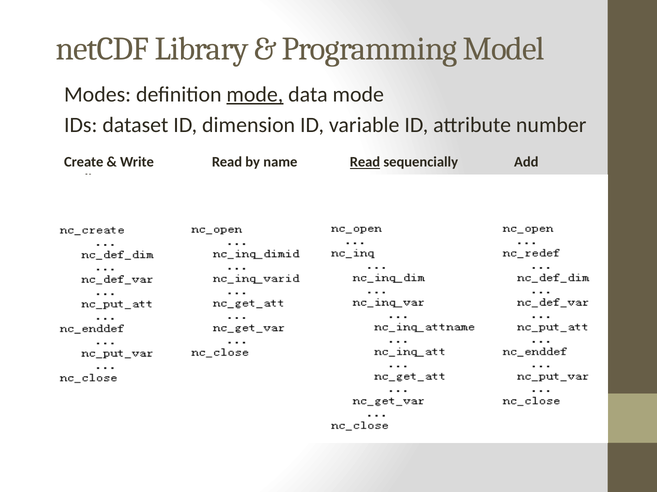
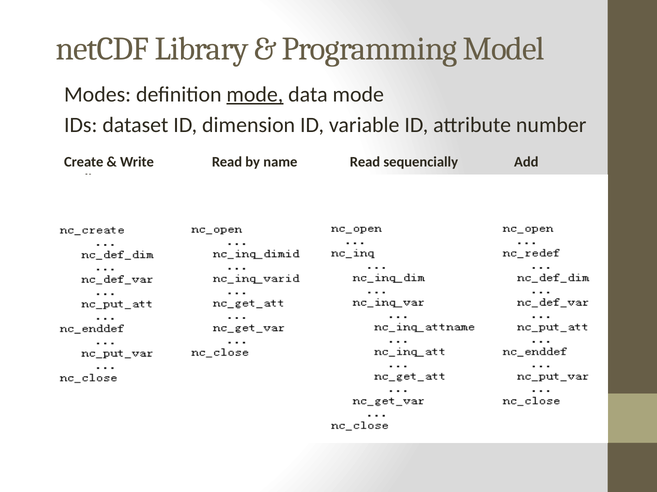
Read underline: present -> none (365, 162)
